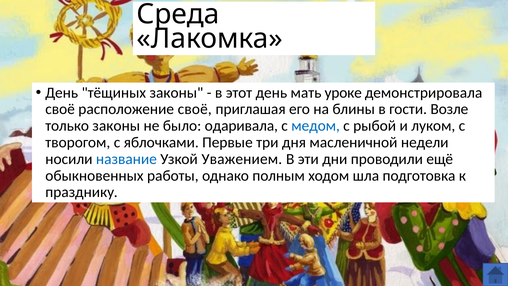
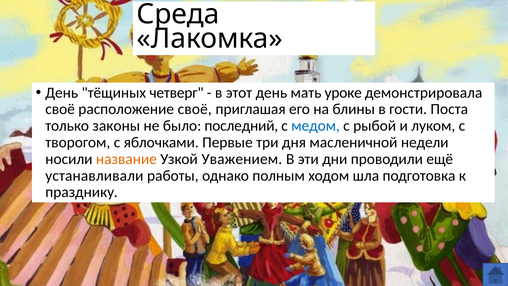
тёщиных законы: законы -> четверг (176, 93)
Возле: Возле -> Поста (449, 109)
одаривала: одаривала -> последний (241, 126)
название colour: blue -> orange (126, 159)
обыкновенных: обыкновенных -> устанавливали (94, 175)
